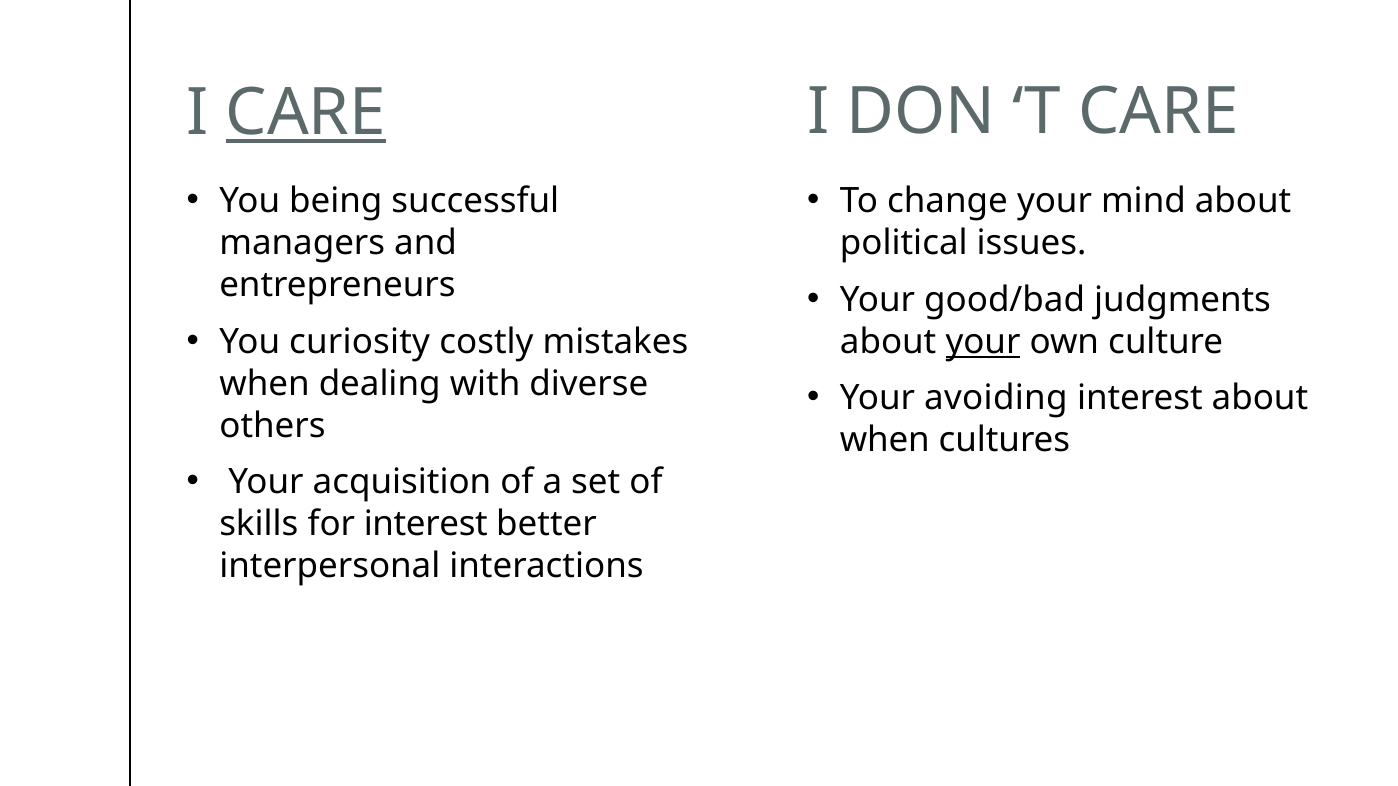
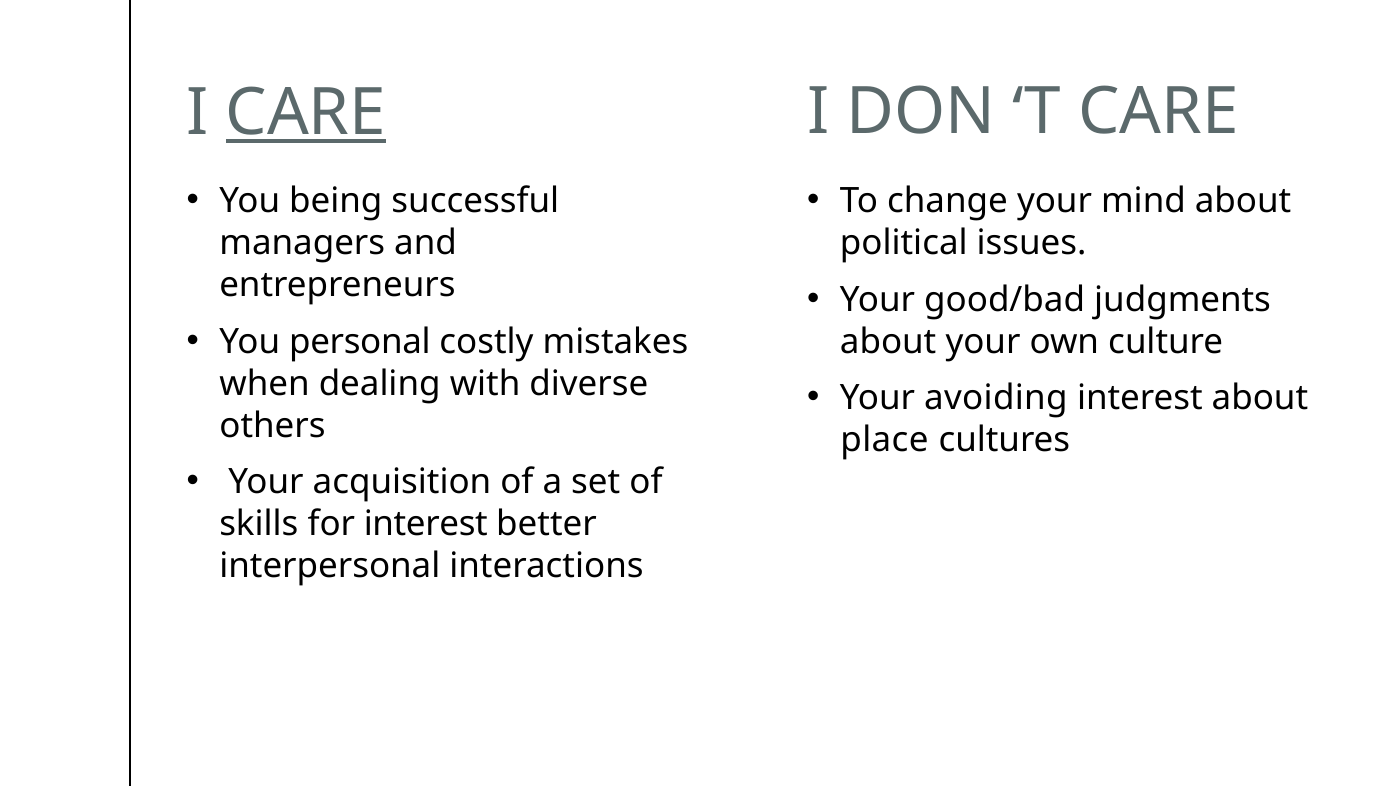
curiosity: curiosity -> personal (360, 342)
your underline: present -> none (983, 342)
when: when -> place (885, 440)
